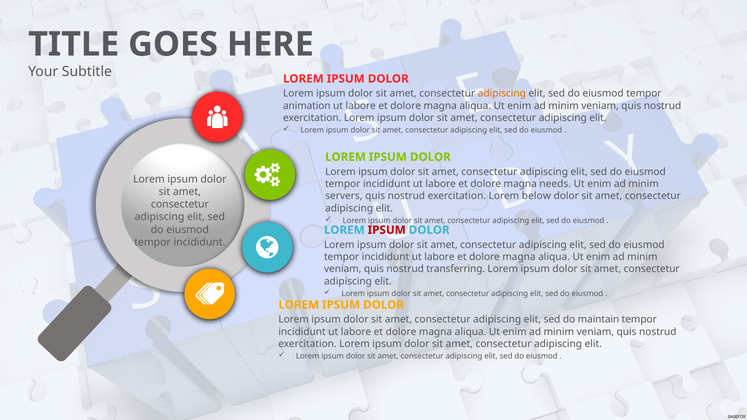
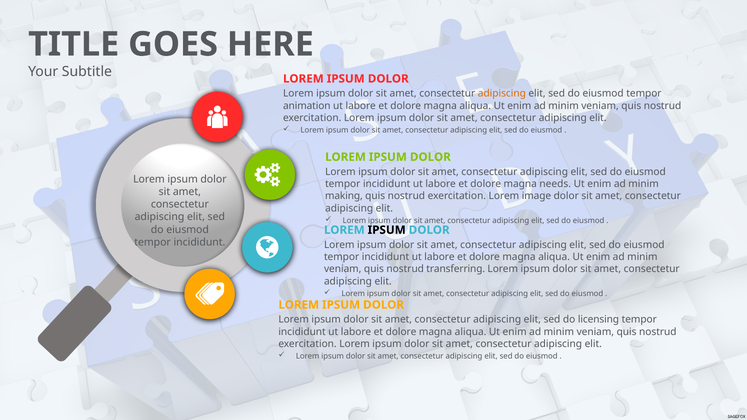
servers: servers -> making (344, 196)
below: below -> image (536, 196)
IPSUM colour: red -> black (387, 230)
maintain: maintain -> licensing (598, 320)
